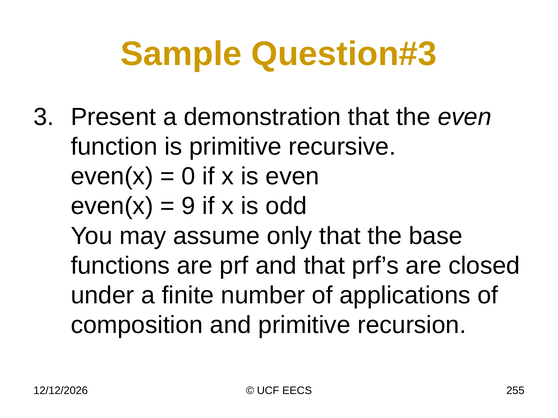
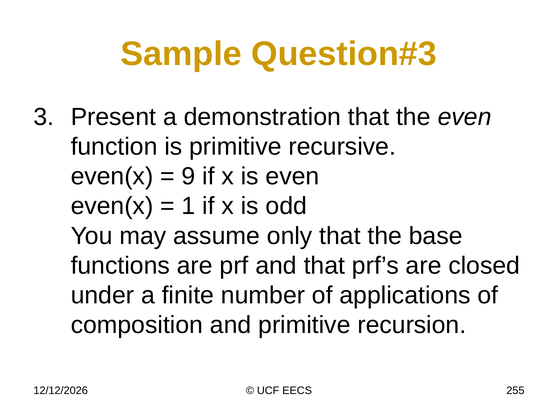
0: 0 -> 9 (188, 177)
9: 9 -> 1 (188, 206)
